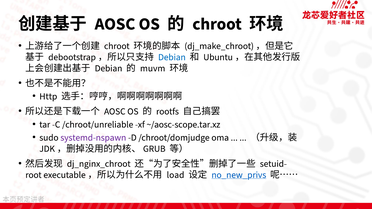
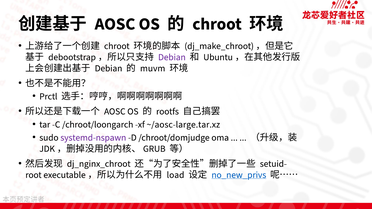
Debian colour: blue -> purple (172, 57)
Http: Http -> Prctl (48, 96)
/chroot/unreliable: /chroot/unreliable -> /chroot/loongarch (98, 125)
~/aosc-scope.tar.xz: ~/aosc-scope.tar.xz -> ~/aosc-large.tar.xz (183, 125)
